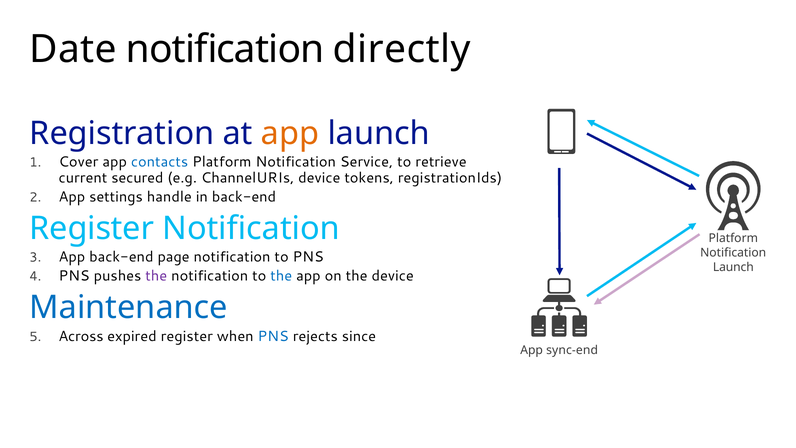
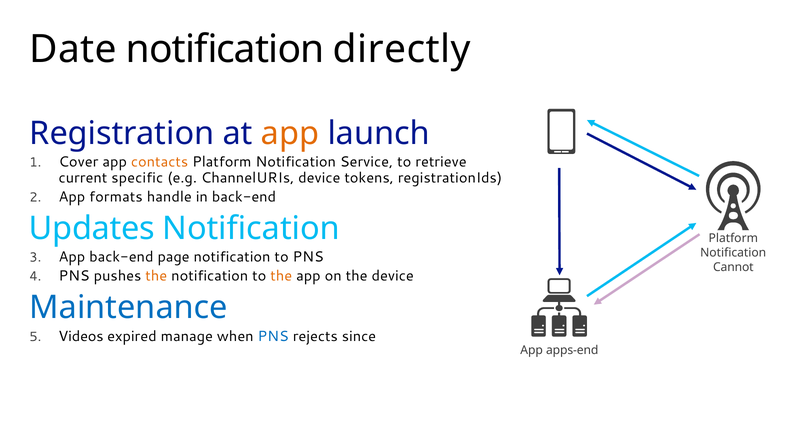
contacts colour: blue -> orange (160, 162)
secured: secured -> specific (137, 178)
settings: settings -> formats (116, 197)
Register: Register -> Updates (92, 228)
Launch: Launch -> Cannot (733, 267)
the colour: purple -> orange (156, 276)
the colour: blue -> orange (281, 276)
Across: Across -> Videos (81, 336)
expired register: register -> manage (187, 336)
sync-end: sync-end -> apps-end (572, 350)
